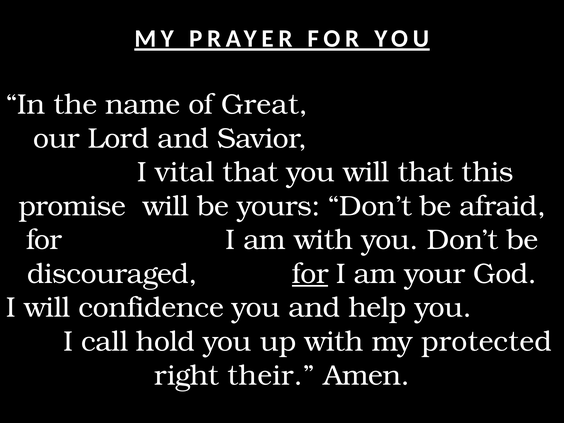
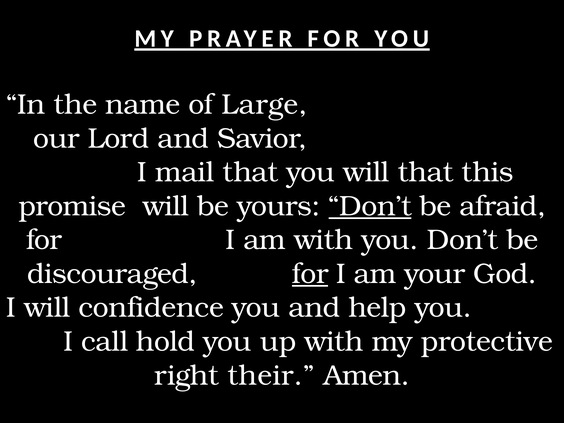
Great: Great -> Large (265, 105)
vital: vital -> mail (185, 172)
Don’t underline: none -> present (370, 206)
protected: protected -> protective (487, 342)
